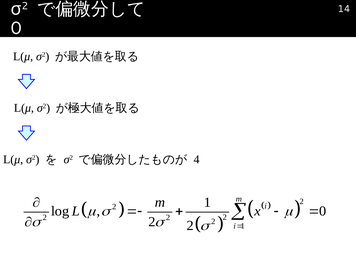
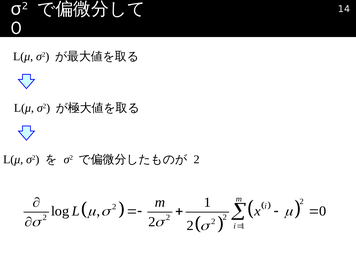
4: 4 -> 2 (197, 160)
